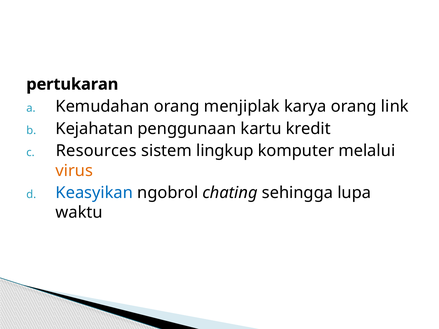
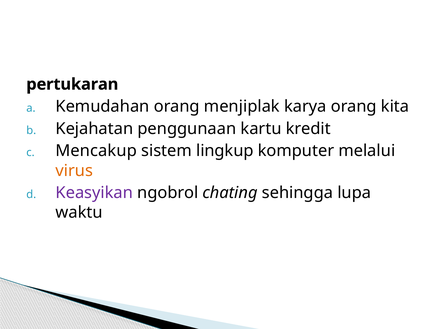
link: link -> kita (395, 107)
Resources: Resources -> Mencakup (96, 151)
Keasyikan colour: blue -> purple (94, 193)
